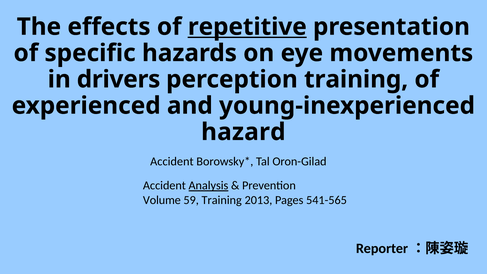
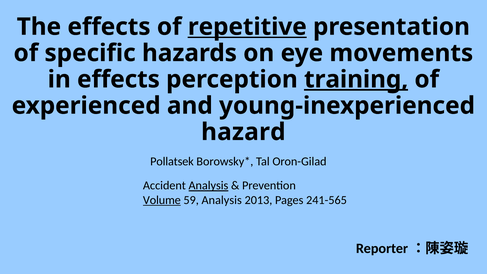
in drivers: drivers -> effects (118, 79)
training underline: none -> present (356, 79)
Accident: Accident -> Pollatsek (172, 161)
Volume underline: none -> present (162, 200)
59 Training: Training -> Analysis (222, 200)
541-565: 541-565 -> 241-565 (326, 200)
